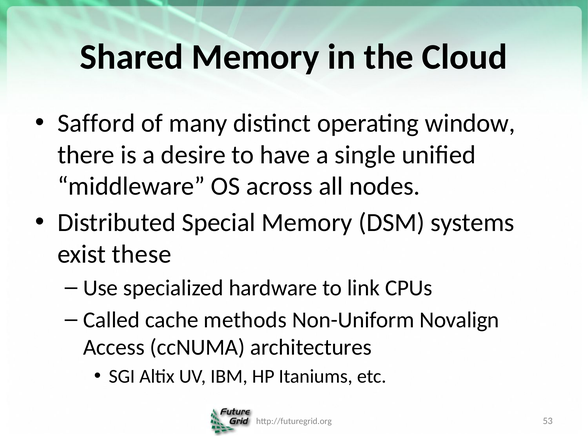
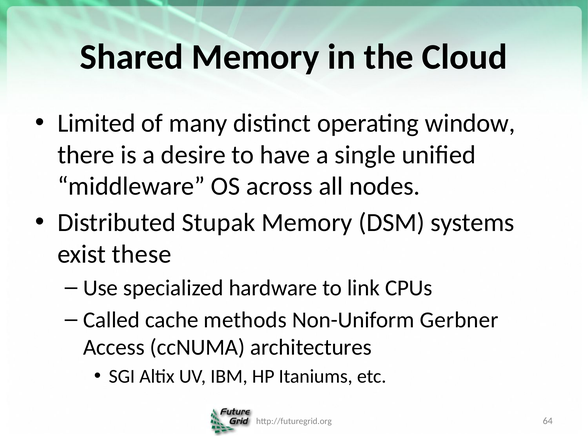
Safford: Safford -> Limited (96, 123)
Special: Special -> Stupak (219, 223)
Novalign: Novalign -> Gerbner (459, 320)
53: 53 -> 64 (548, 421)
